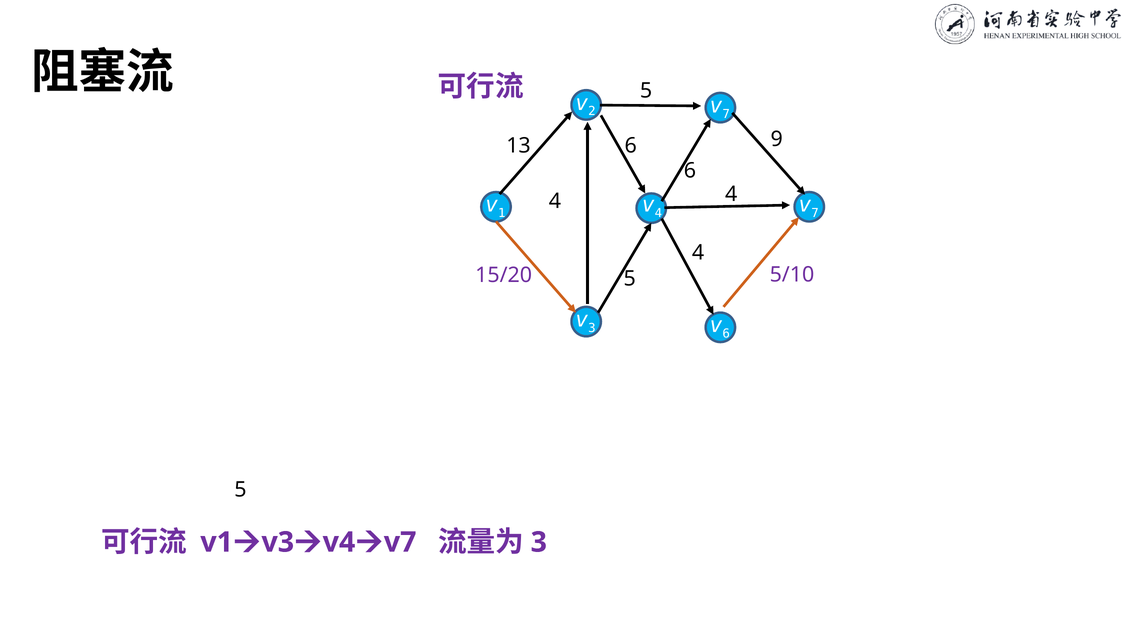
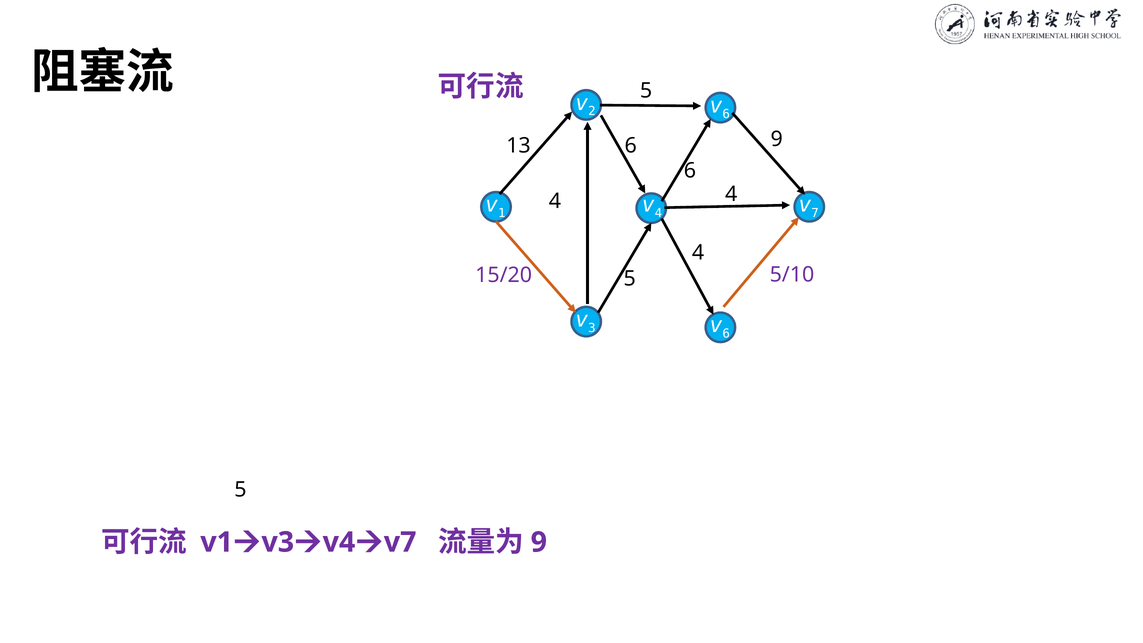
7: 7 -> 6 (726, 114)
3: 3 -> 9 (539, 542)
